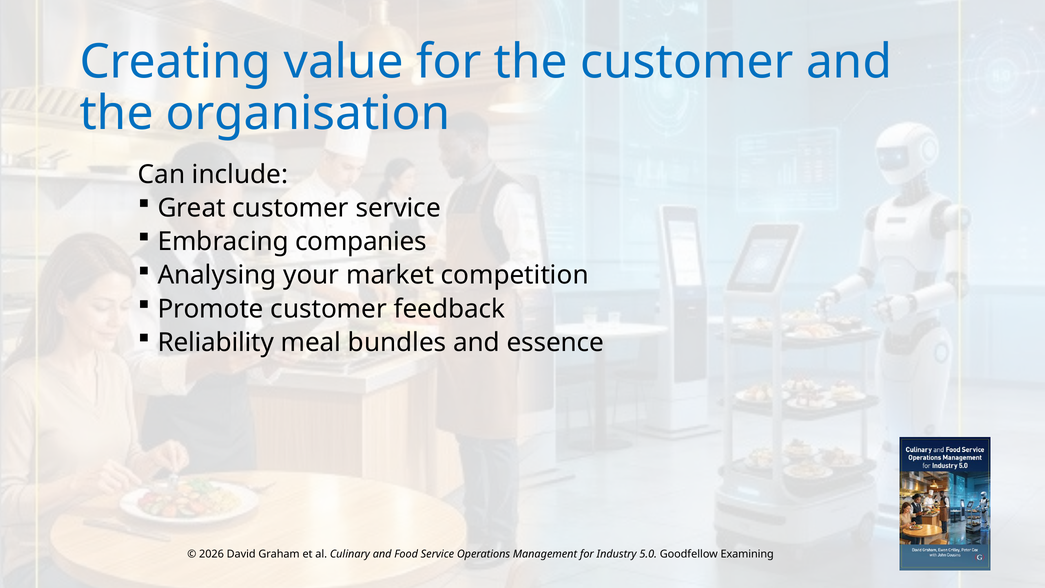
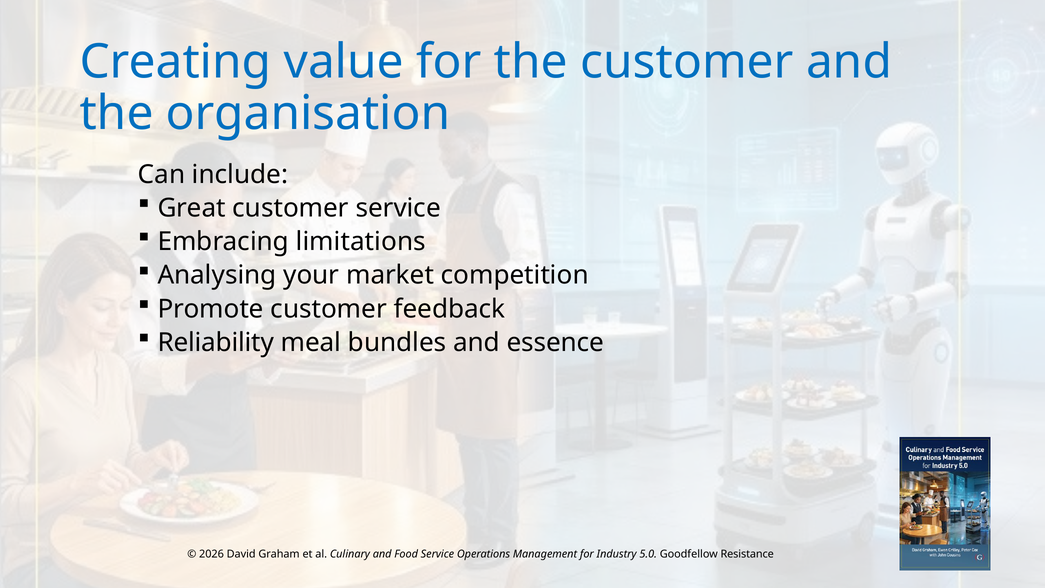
companies: companies -> limitations (361, 242)
Examining: Examining -> Resistance (747, 554)
